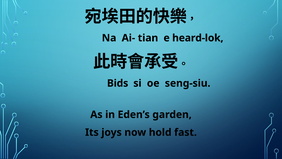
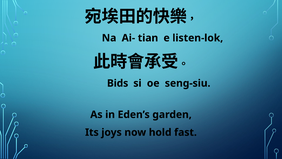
heard-lok: heard-lok -> listen-lok (198, 38)
